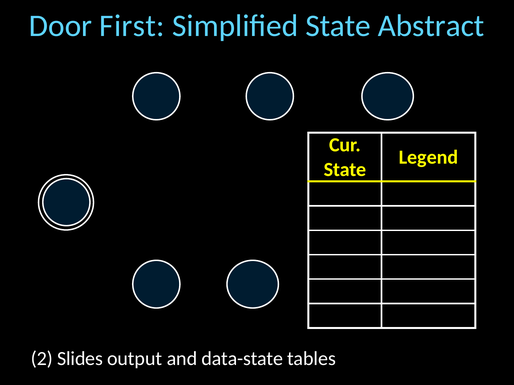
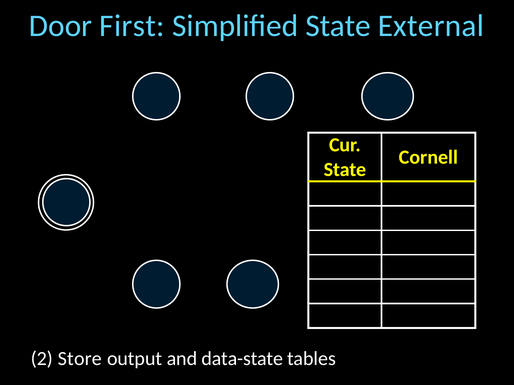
Abstract: Abstract -> External (431, 26)
Legend: Legend -> Cornell (428, 157)
Slides: Slides -> Store (80, 359)
